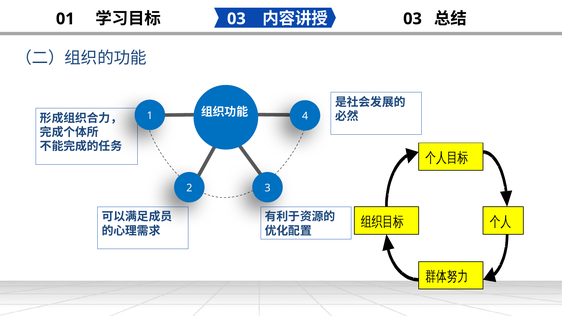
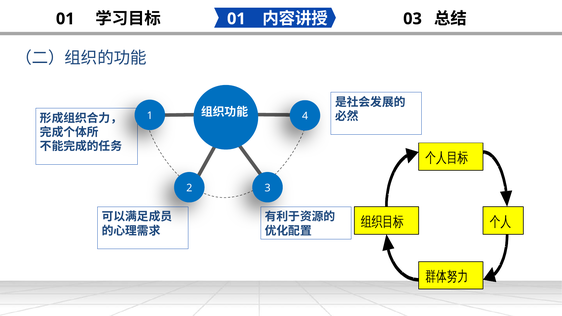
03: 03 -> 01 (236, 19)
